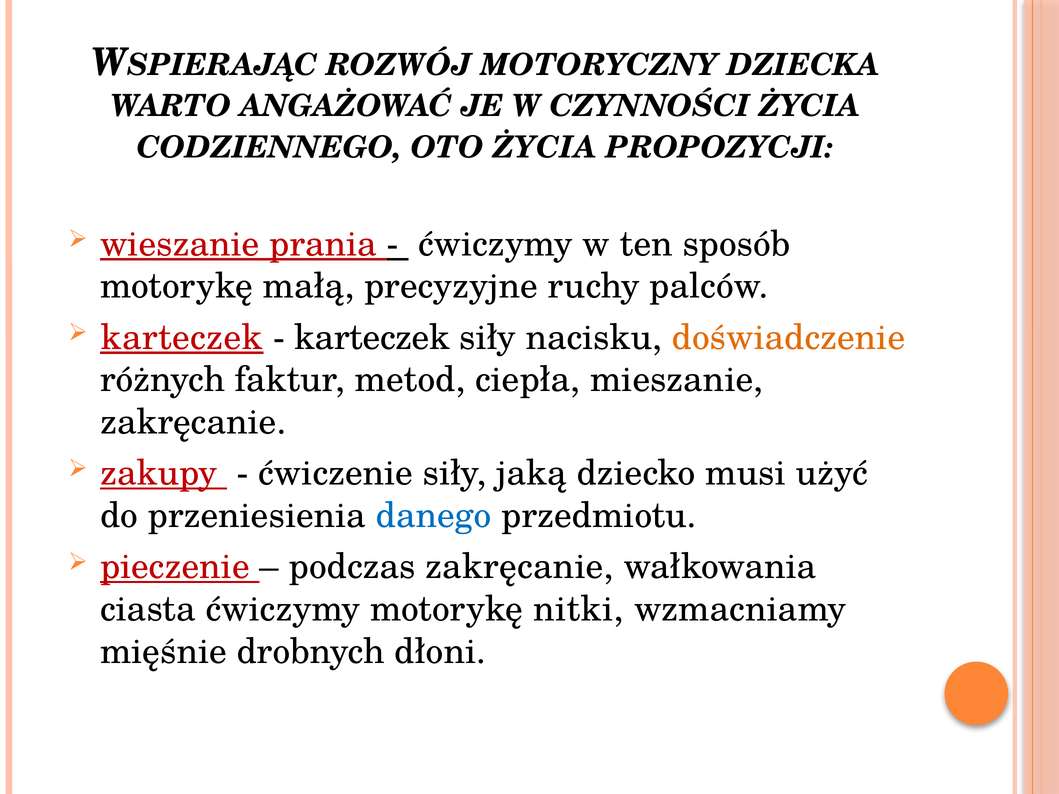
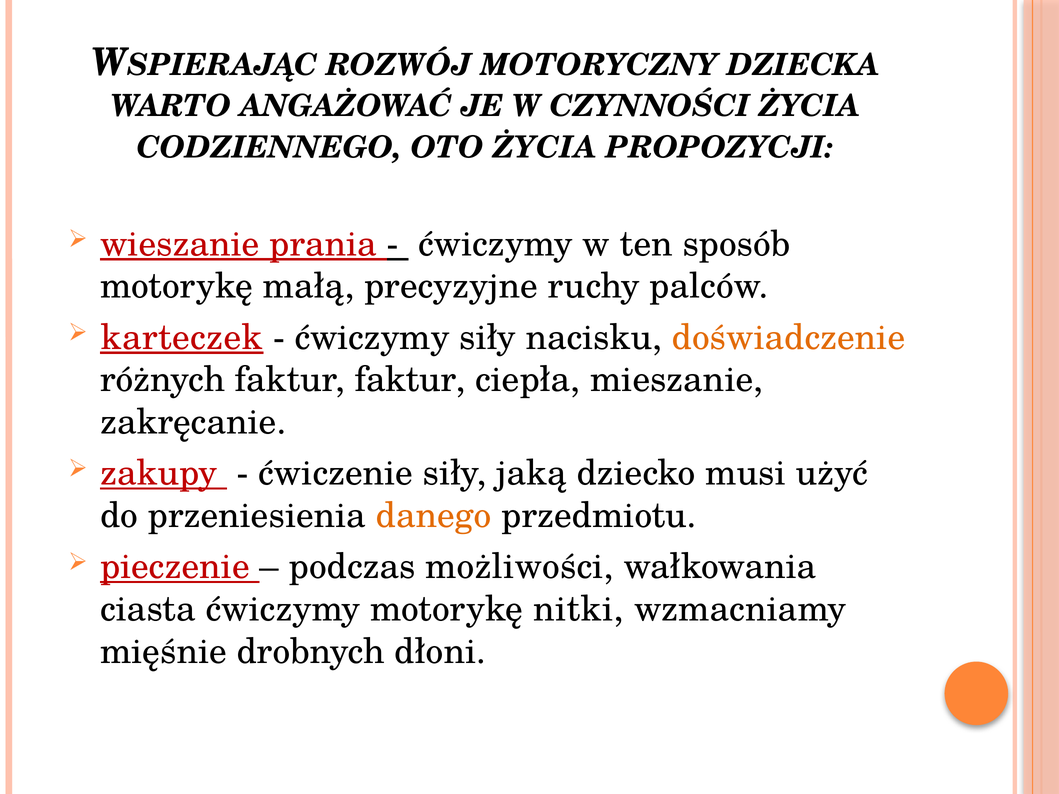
karteczek: karteczek -> ćwiczymy (372, 338)
faktur metod: metod -> faktur (410, 380)
danego colour: blue -> orange (434, 516)
podczas zakręcanie: zakręcanie -> możliwości (519, 567)
